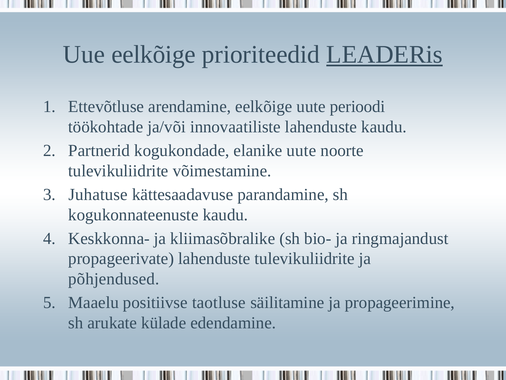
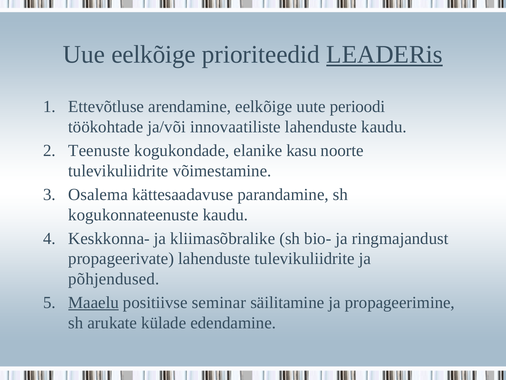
Partnerid: Partnerid -> Teenuste (99, 150)
elanike uute: uute -> kasu (302, 150)
Juhatuse: Juhatuse -> Osalema (98, 194)
Maaelu underline: none -> present (94, 302)
taotluse: taotluse -> seminar (219, 302)
